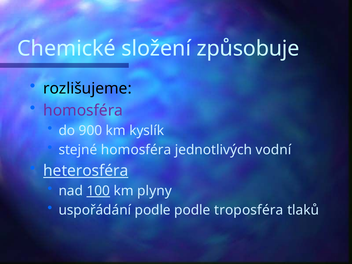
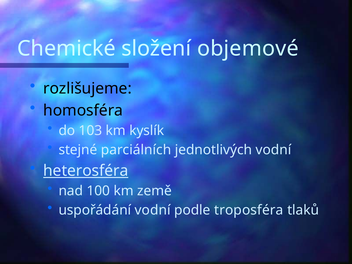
způsobuje: způsobuje -> objemové (248, 48)
homosféra colour: purple -> black (83, 110)
900: 900 -> 103 (90, 131)
stejné homosféra: homosféra -> parciálních (136, 150)
100 underline: present -> none (98, 191)
plyny: plyny -> země (155, 191)
uspořádání podle: podle -> vodní (153, 210)
